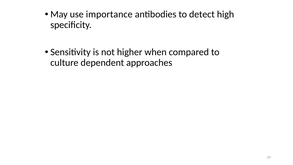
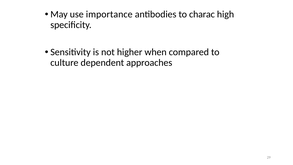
detect: detect -> charac (202, 14)
